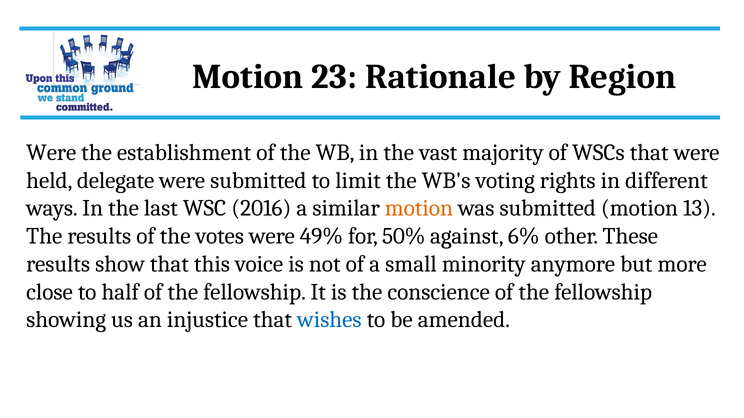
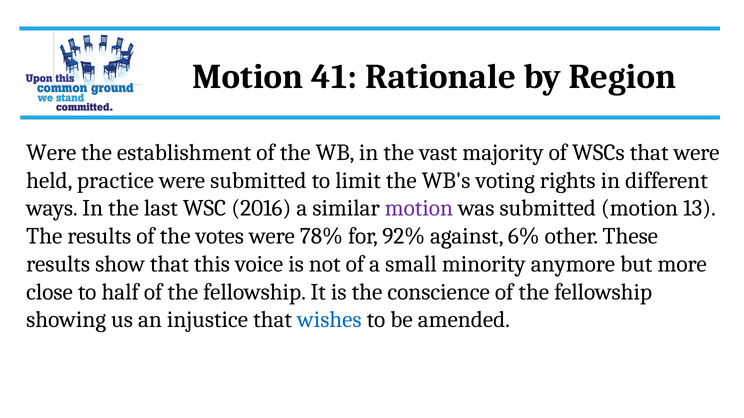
23: 23 -> 41 (334, 77)
delegate: delegate -> practice (115, 181)
motion colour: orange -> purple (419, 208)
49%: 49% -> 78% (321, 236)
50%: 50% -> 92% (404, 236)
